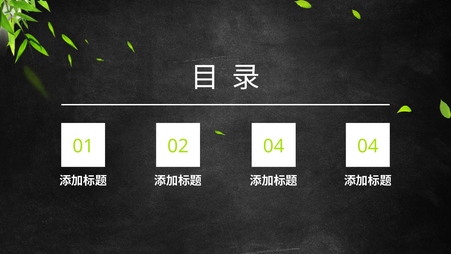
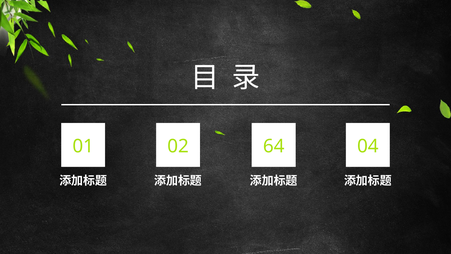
02 04: 04 -> 64 (274, 146)
